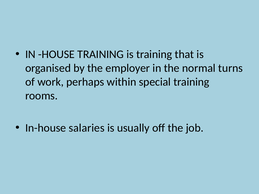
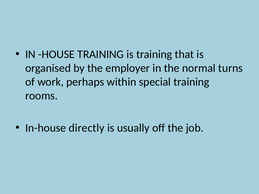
salaries: salaries -> directly (87, 128)
